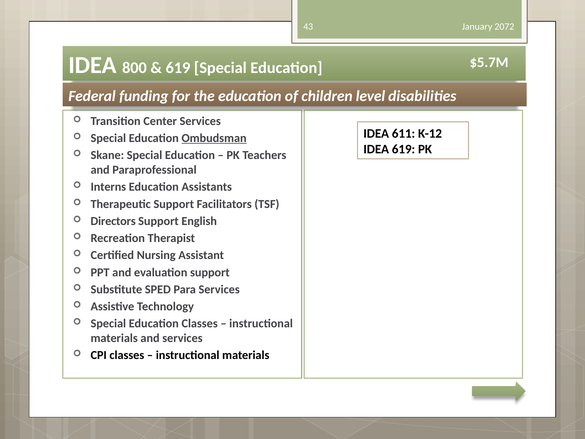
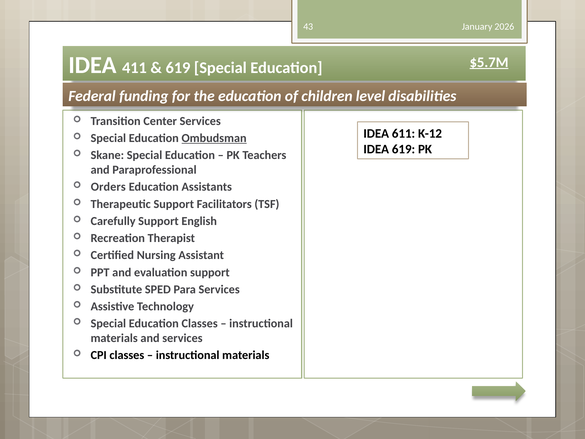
2072: 2072 -> 2026 (504, 27)
800: 800 -> 411 (134, 68)
$5.7M underline: none -> present (489, 62)
Interns: Interns -> Orders (108, 187)
Directors: Directors -> Carefully (113, 221)
